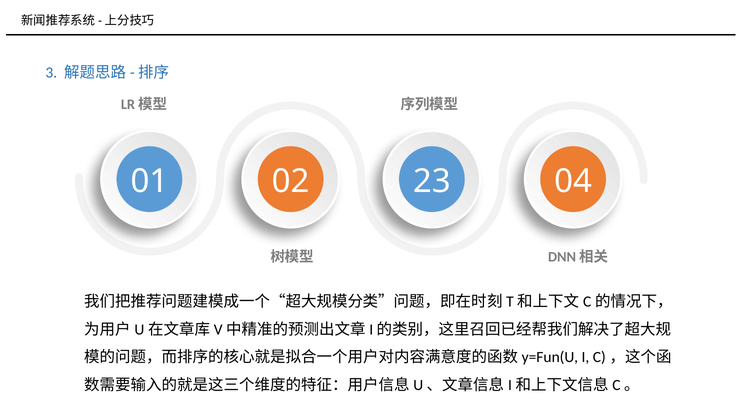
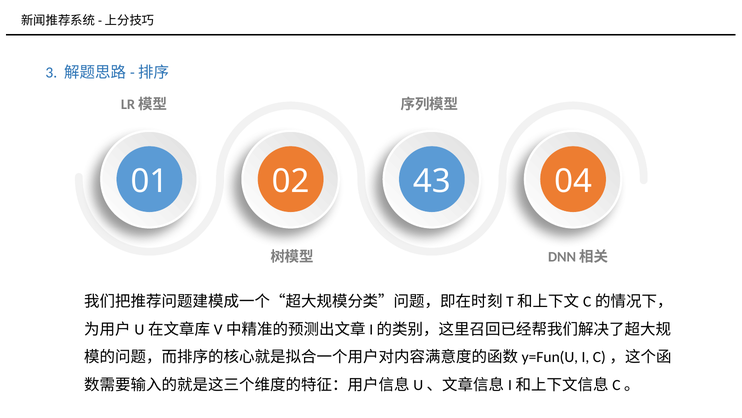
23: 23 -> 43 (432, 181)
